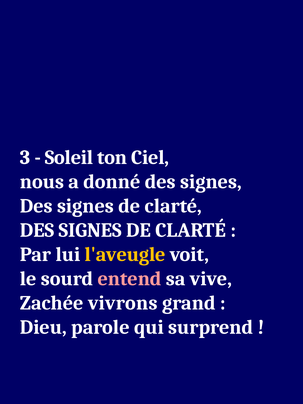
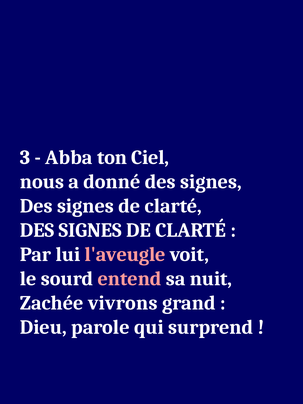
Soleil: Soleil -> Abba (69, 158)
l'aveugle colour: yellow -> pink (125, 254)
vive: vive -> nuit (211, 279)
